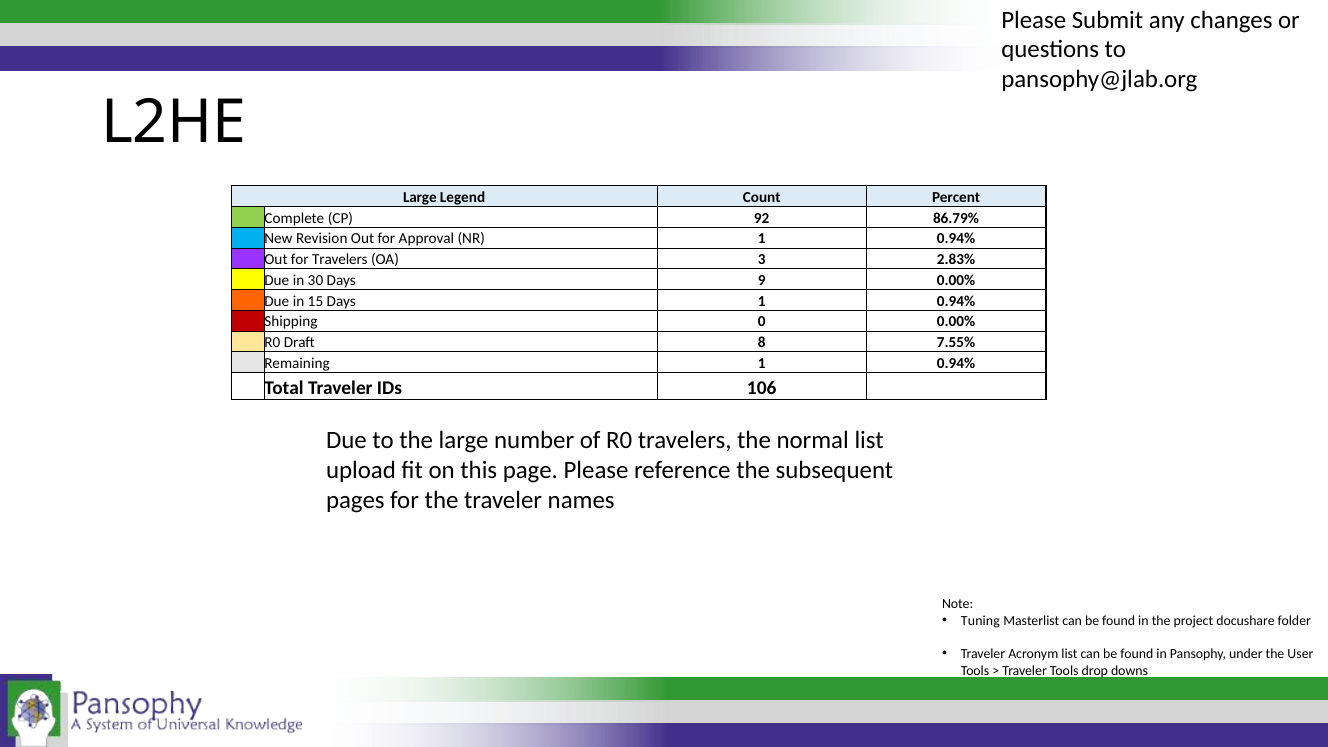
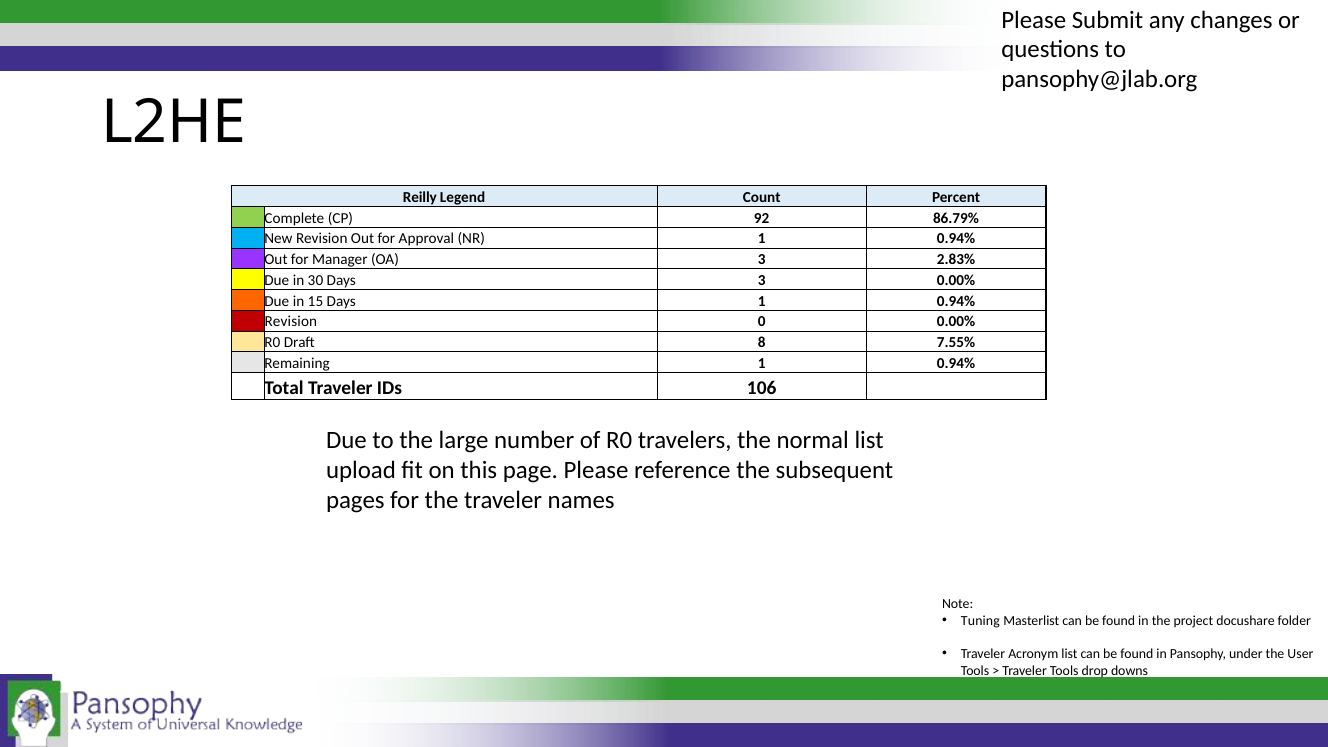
Large: Large -> Reilly (420, 197)
for Travelers: Travelers -> Manager (340, 260)
Days 9: 9 -> 3 (762, 280)
OD Shipping: Shipping -> Revision (291, 322)
